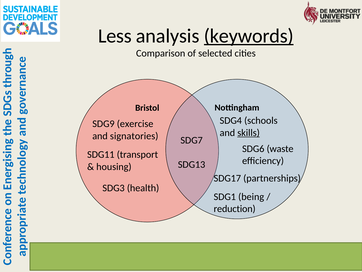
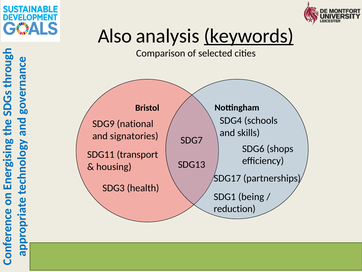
Less: Less -> Also (115, 36)
exercise: exercise -> national (135, 124)
skills underline: present -> none (249, 132)
waste: waste -> shops (280, 148)
